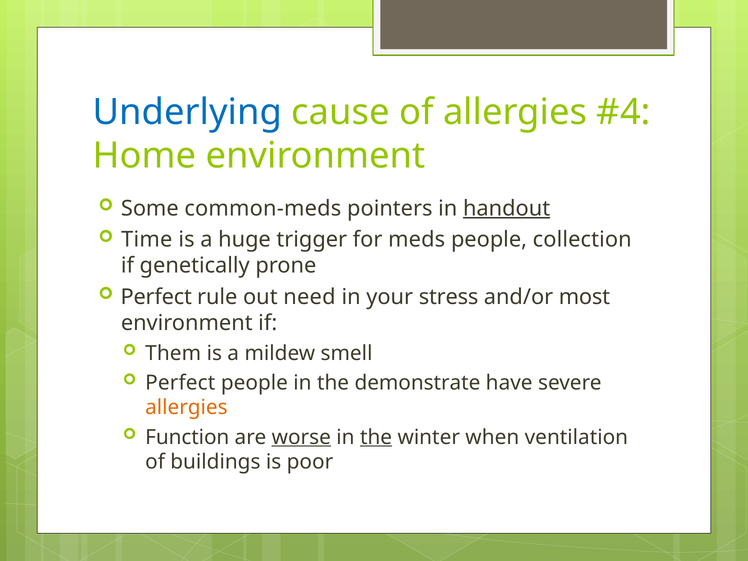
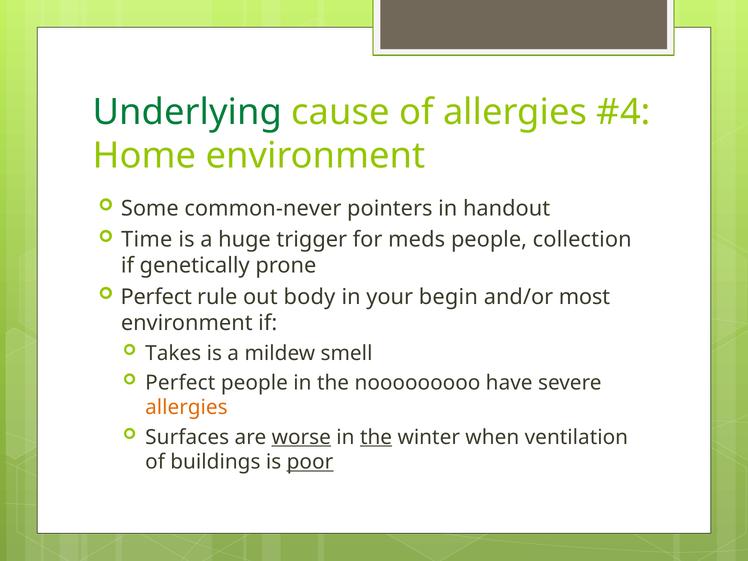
Underlying colour: blue -> green (187, 112)
common-meds: common-meds -> common-never (263, 208)
handout underline: present -> none (507, 208)
need: need -> body (309, 297)
stress: stress -> begin (448, 297)
Them: Them -> Takes (173, 353)
demonstrate: demonstrate -> nooooooooo (417, 383)
Function: Function -> Surfaces (187, 437)
poor underline: none -> present (310, 462)
